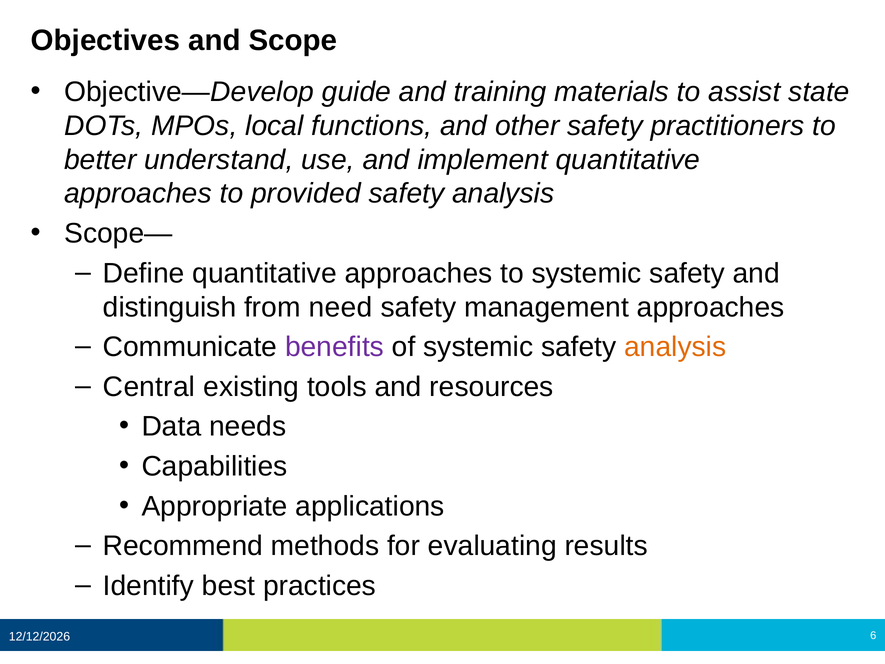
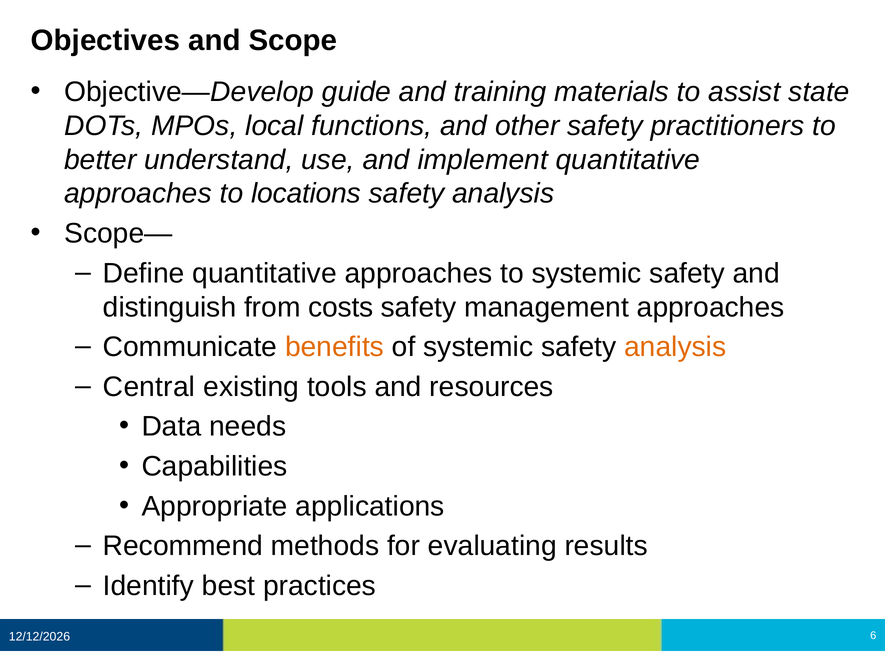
provided: provided -> locations (306, 194)
need: need -> costs (341, 307)
benefits colour: purple -> orange (334, 347)
